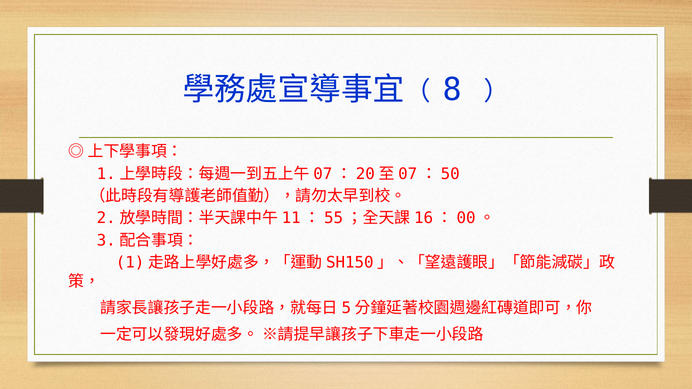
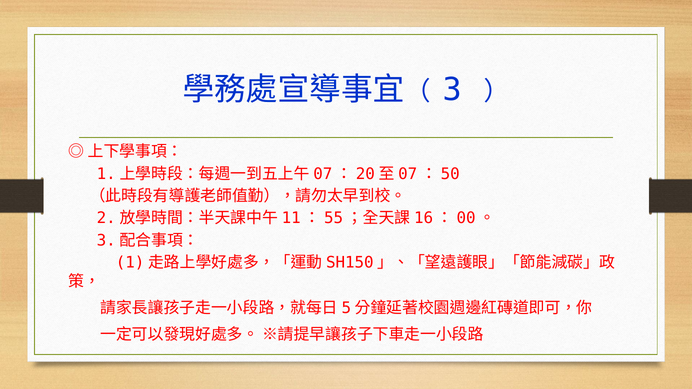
8: 8 -> 3 (452, 90)
